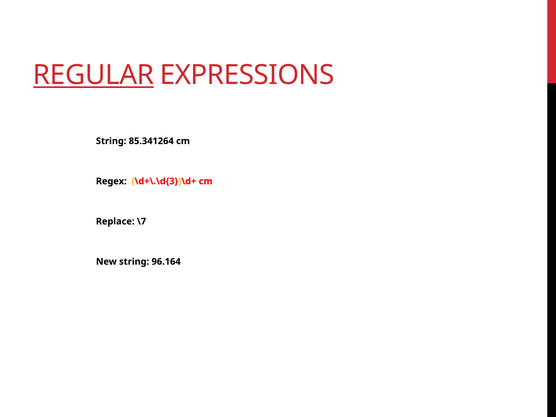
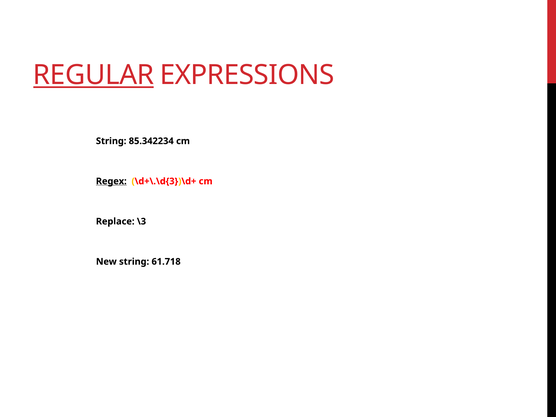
85.341264: 85.341264 -> 85.342234 (151, 141)
Regex underline: none -> present (111, 181)
\7: \7 -> \3 (141, 221)
96.164: 96.164 -> 61.718 (166, 262)
